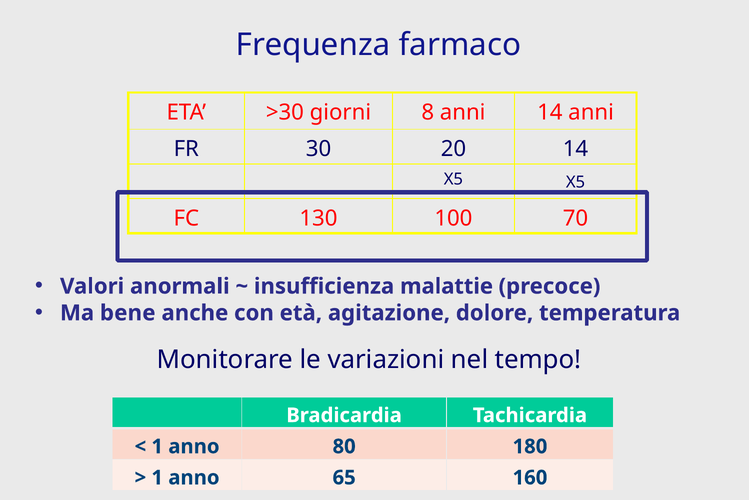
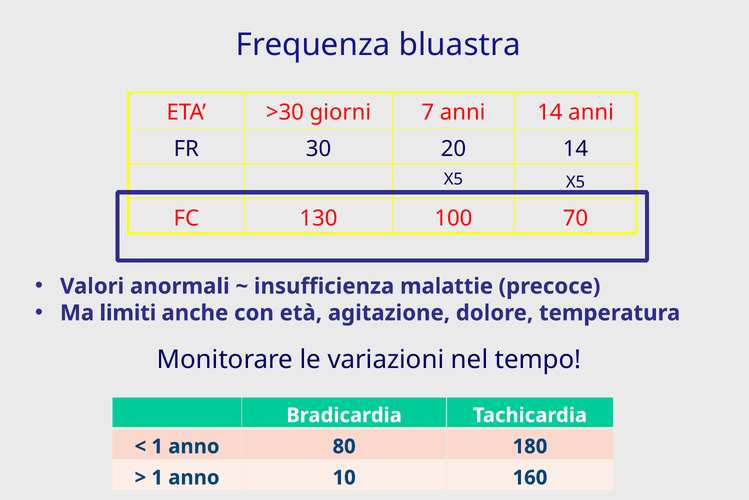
farmaco: farmaco -> bluastra (460, 45)
8: 8 -> 7 (428, 112)
bene: bene -> limiti (128, 313)
65: 65 -> 10 (344, 477)
